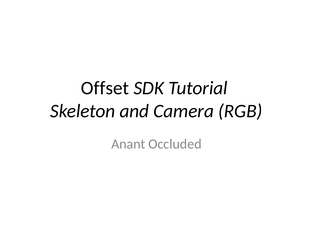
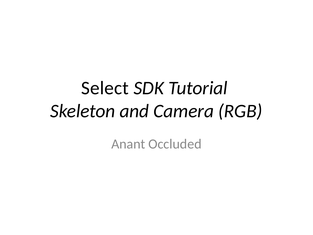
Offset: Offset -> Select (105, 88)
